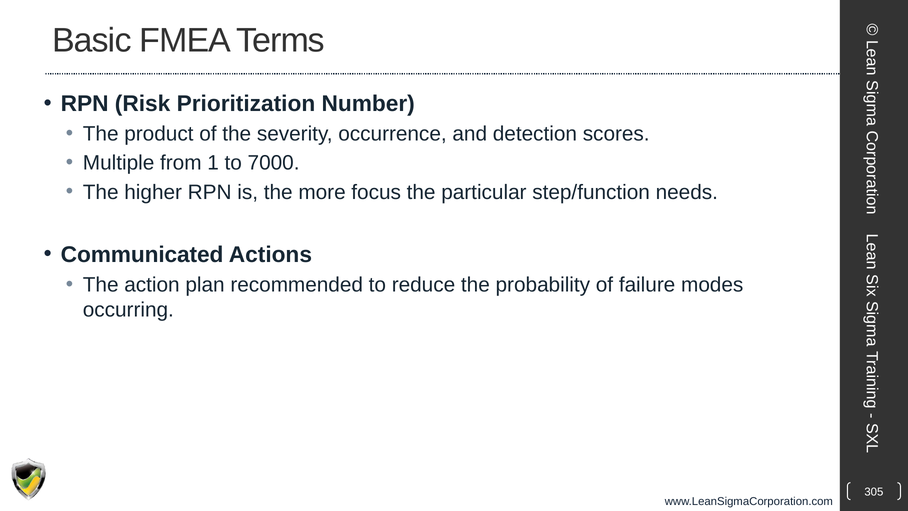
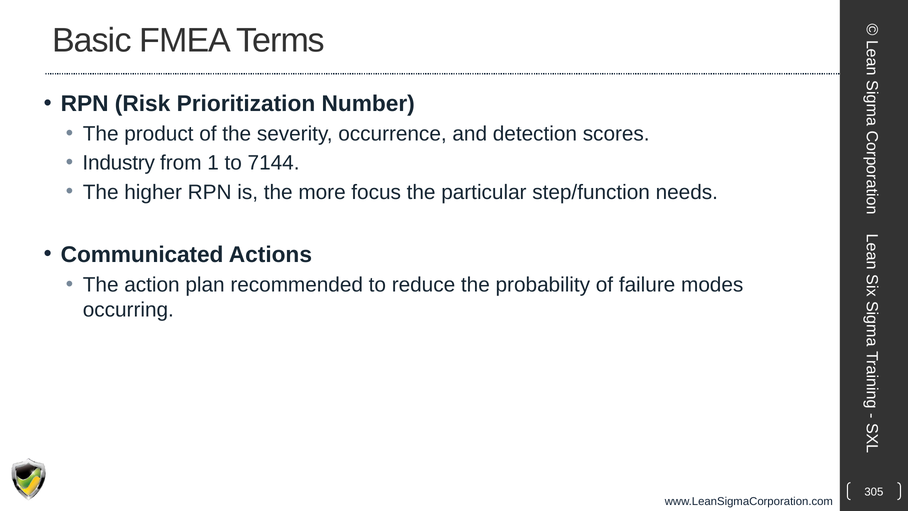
Multiple: Multiple -> Industry (119, 163)
7000: 7000 -> 7144 (274, 163)
